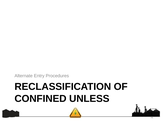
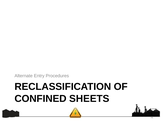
UNLESS: UNLESS -> SHEETS (89, 98)
